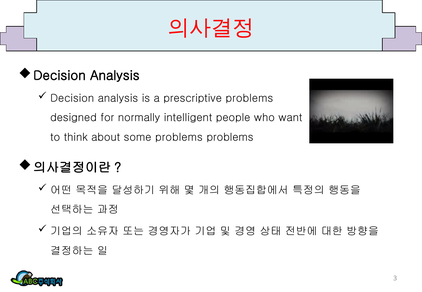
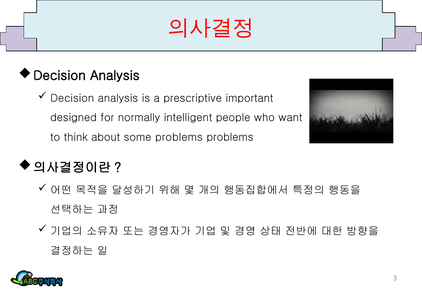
prescriptive problems: problems -> important (249, 98)
